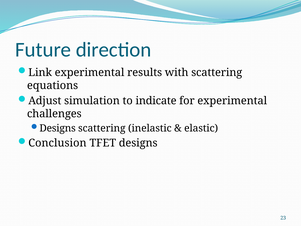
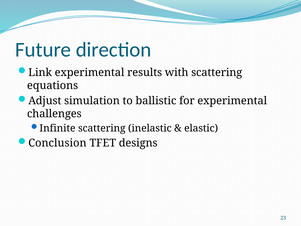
indicate: indicate -> ballistic (156, 101)
Designs: Designs -> Infinite (57, 128)
